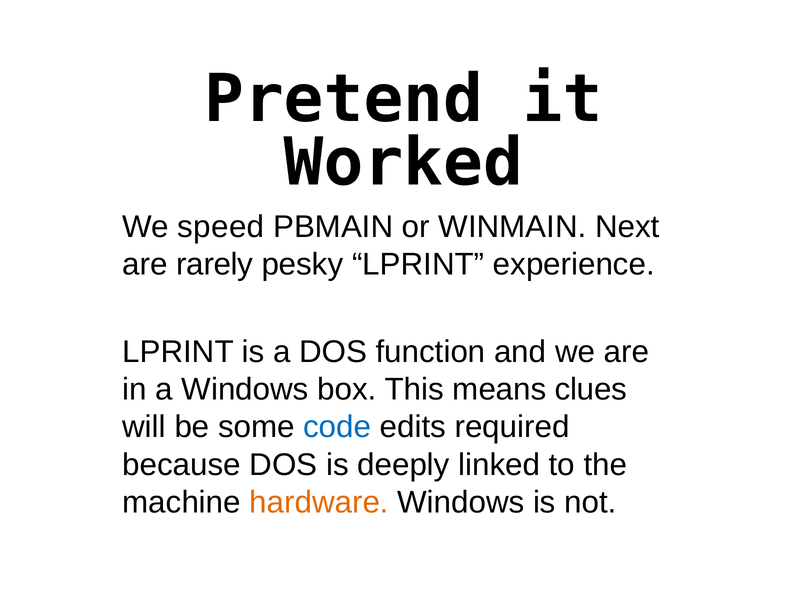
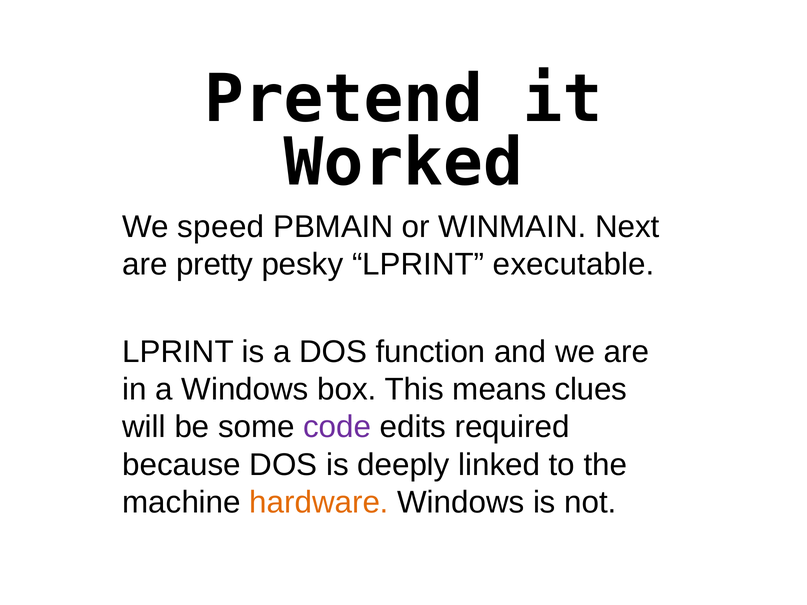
rarely: rarely -> pretty (215, 264)
experience: experience -> executable (574, 264)
code colour: blue -> purple (337, 427)
